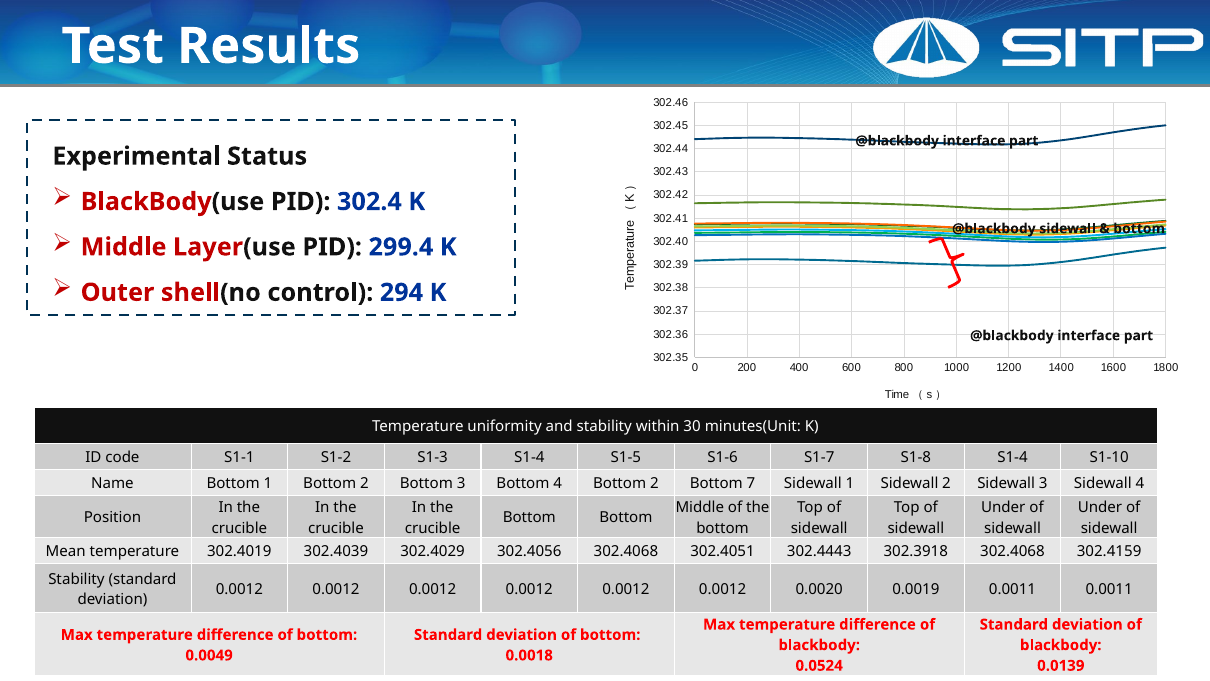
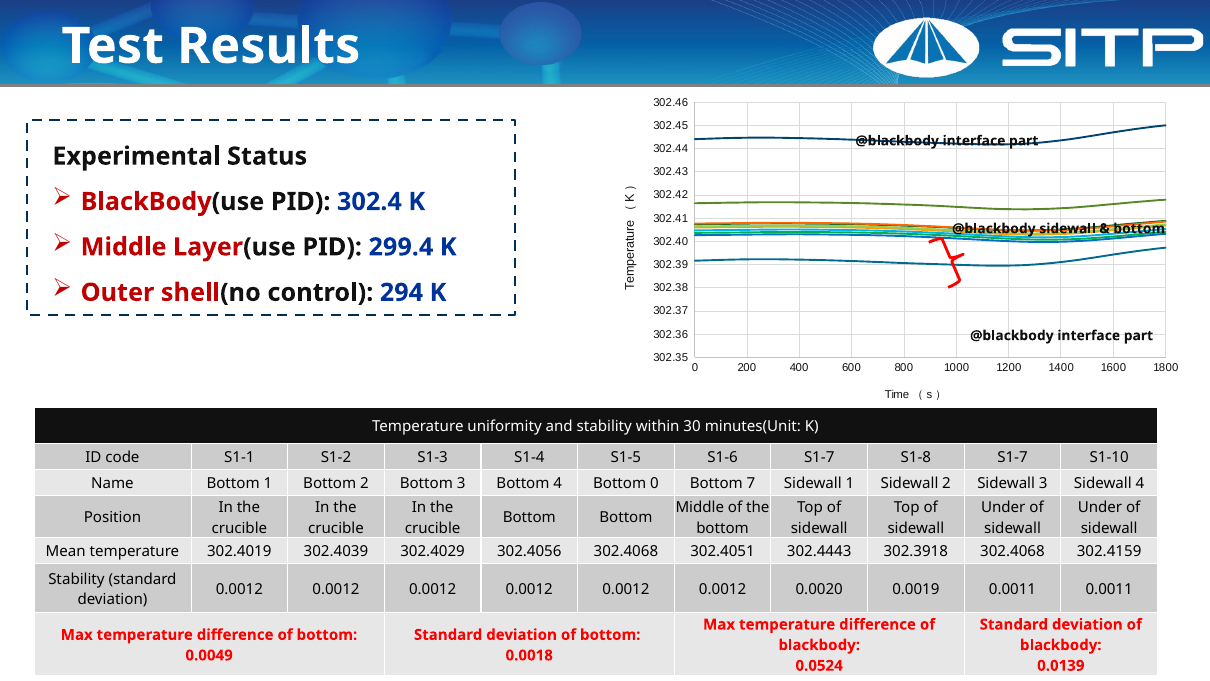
S1-8 S1-4: S1-4 -> S1-7 (1013, 458)
4 Bottom 2: 2 -> 0 (654, 484)
